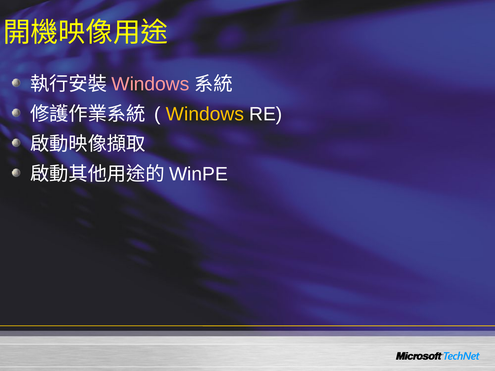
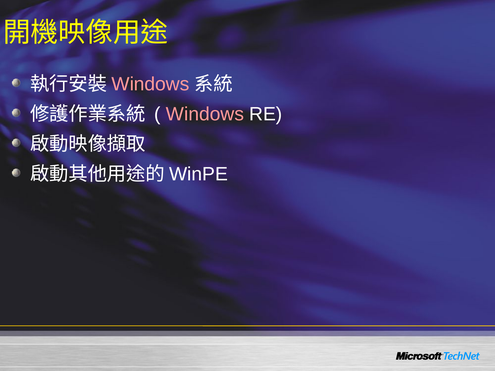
Windows colour: yellow -> pink (205, 114)
